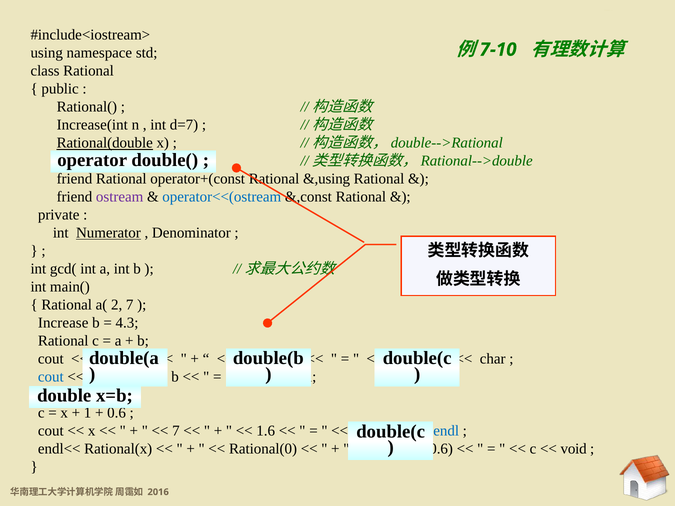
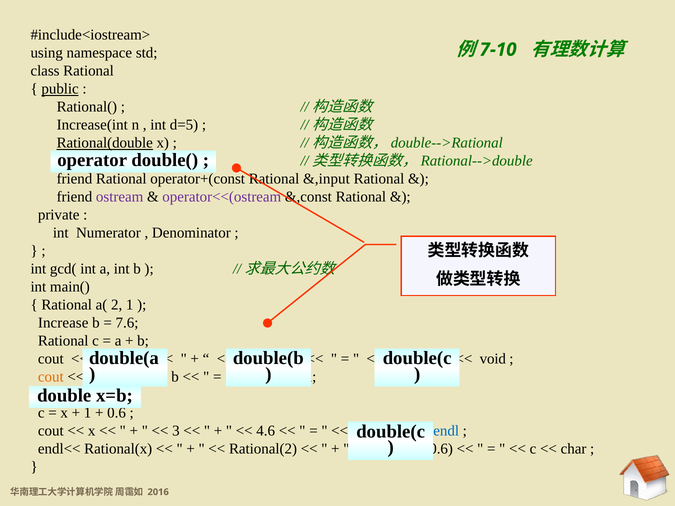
public underline: none -> present (60, 89)
d=7: d=7 -> d=5 (184, 125)
&,using: &,using -> &,input (326, 179)
operator<<(ostream colour: blue -> purple (222, 197)
Numerator underline: present -> none (108, 233)
2 7: 7 -> 1 (130, 305)
4.3: 4.3 -> 7.6 (127, 323)
char: char -> void (493, 359)
cout colour: blue -> orange (51, 377)
7: 7 -> 3 (176, 431)
1.6: 1.6 -> 4.6 (266, 431)
Rational(0: Rational(0 -> Rational(2 (263, 449)
void: void -> char (574, 449)
